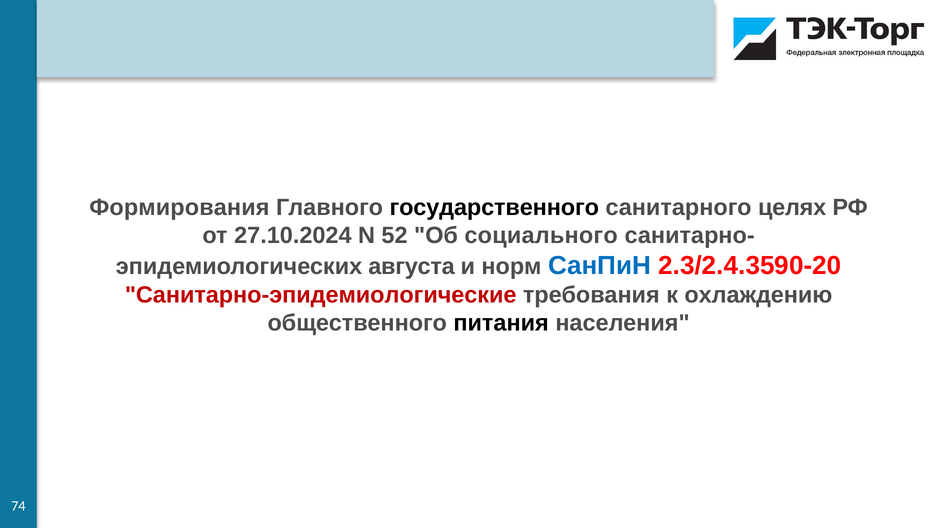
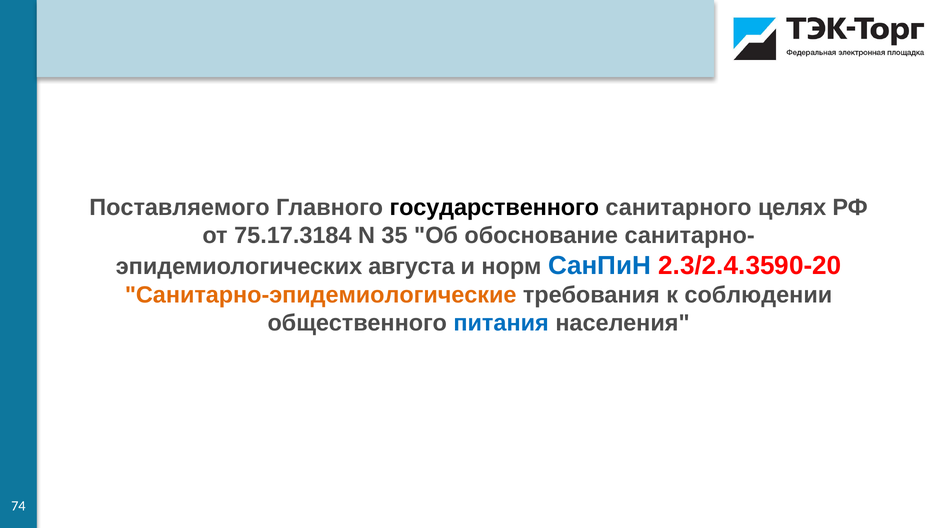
Формирования: Формирования -> Поставляемого (179, 207)
27.10.2024: 27.10.2024 -> 75.17.3184 (293, 236)
52: 52 -> 35 (395, 236)
социального: социального -> обоснование (541, 236)
Санитарно-эпидемиологические colour: red -> orange (321, 295)
охлаждению: охлаждению -> соблюдении (758, 295)
питания colour: black -> blue (501, 323)
